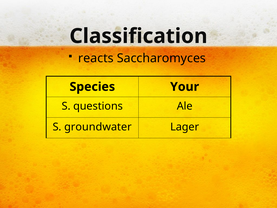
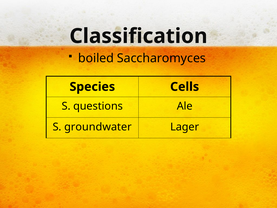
reacts: reacts -> boiled (96, 58)
Your: Your -> Cells (185, 87)
